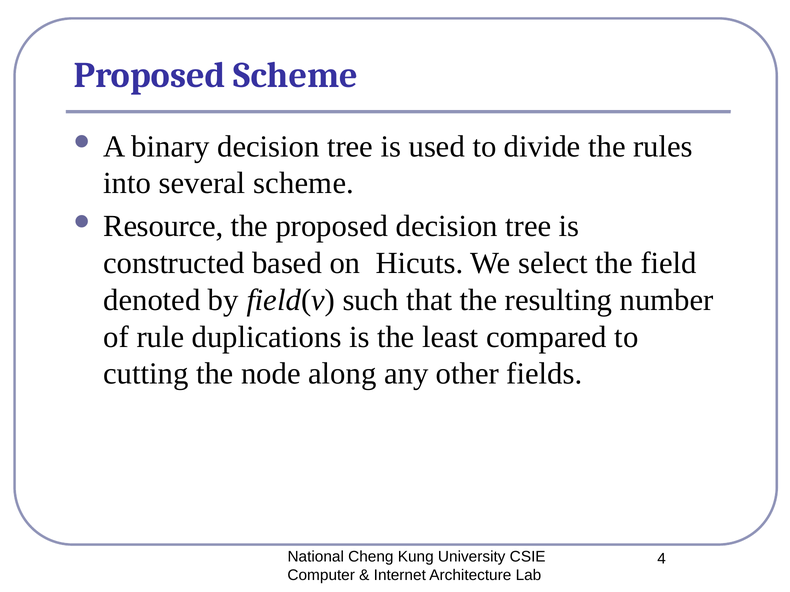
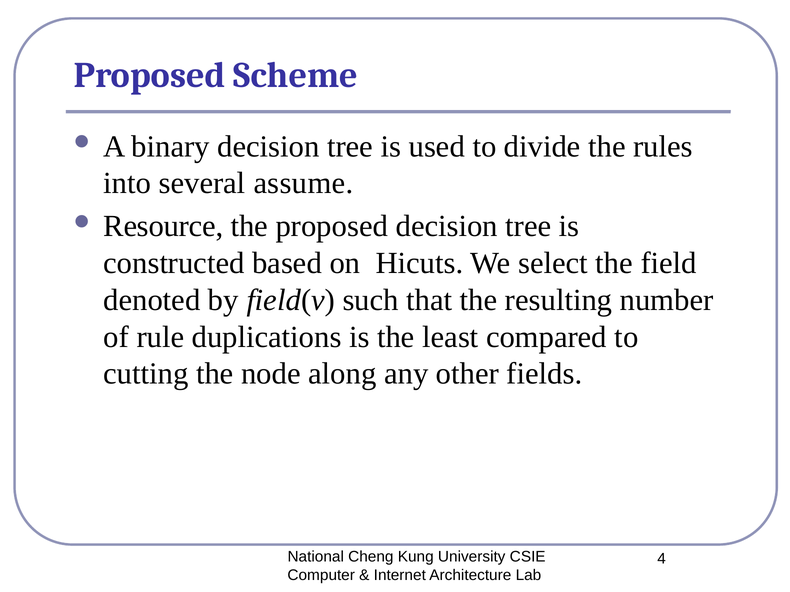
several scheme: scheme -> assume (303, 184)
